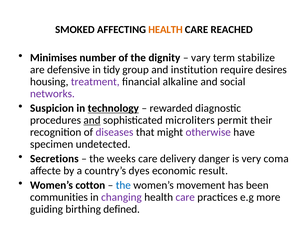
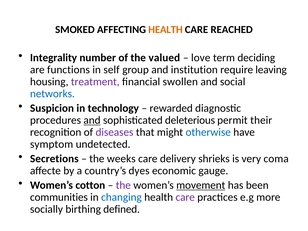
Minimises: Minimises -> Integrality (54, 58)
dignity: dignity -> valued (164, 58)
vary: vary -> love (201, 58)
stabilize: stabilize -> deciding (256, 58)
defensive: defensive -> functions (68, 70)
tidy: tidy -> self (112, 70)
desires: desires -> leaving (271, 70)
alkaline: alkaline -> swollen (180, 82)
networks colour: purple -> blue (52, 94)
technology underline: present -> none (113, 108)
microliters: microliters -> deleterious (190, 120)
otherwise colour: purple -> blue (208, 132)
specimen: specimen -> symptom (52, 144)
danger: danger -> shrieks (214, 159)
result: result -> gauge (213, 171)
the colour: blue -> purple (123, 185)
movement underline: none -> present (201, 185)
changing colour: purple -> blue (121, 197)
guiding: guiding -> socially (46, 209)
